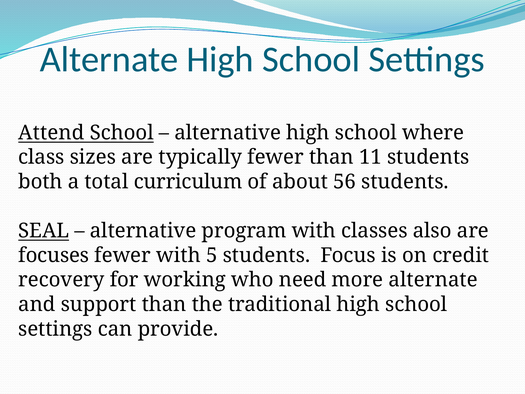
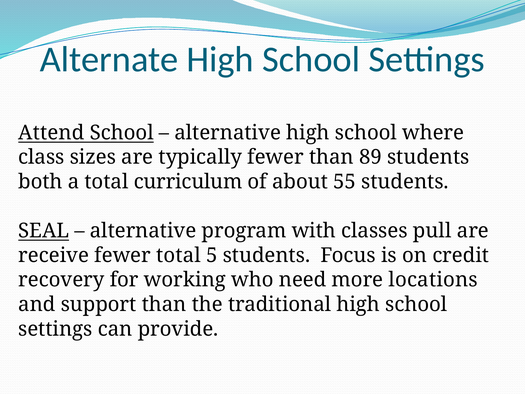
11: 11 -> 89 (370, 157)
56: 56 -> 55 (345, 182)
also: also -> pull (432, 231)
focuses: focuses -> receive (54, 255)
fewer with: with -> total (178, 255)
more alternate: alternate -> locations (433, 280)
